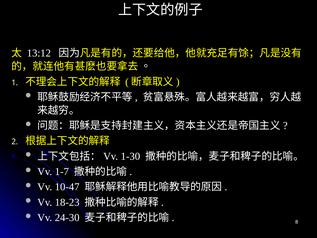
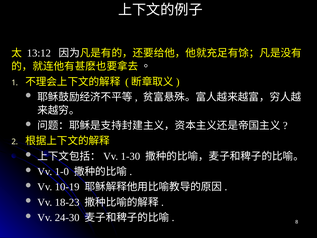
1-7: 1-7 -> 1-0 (62, 171)
10-47: 10-47 -> 10-19 (67, 187)
